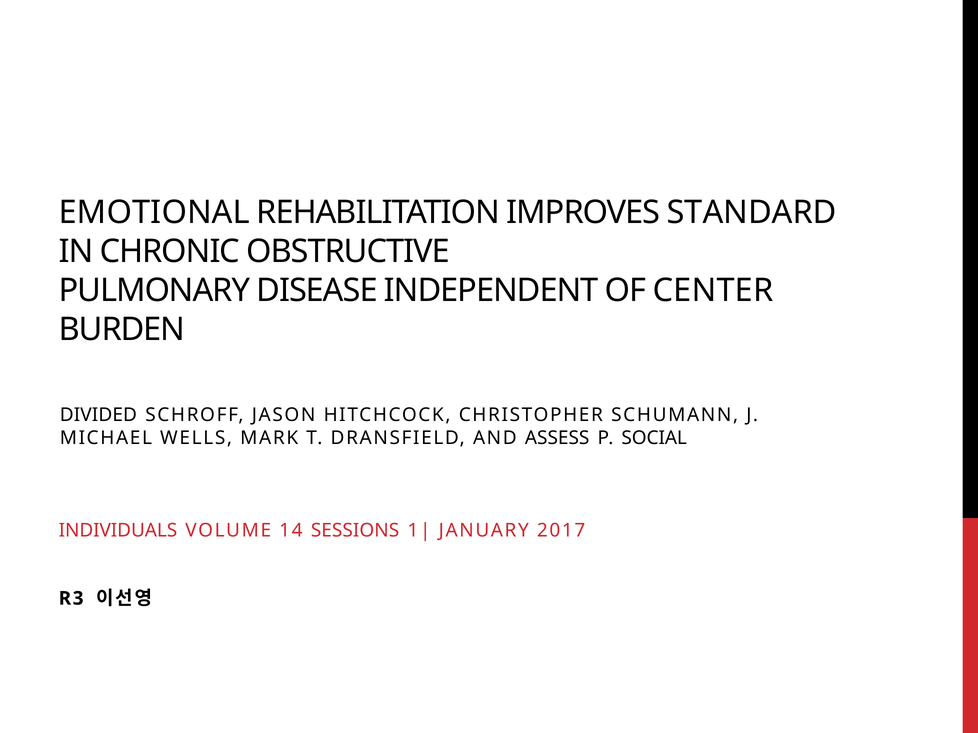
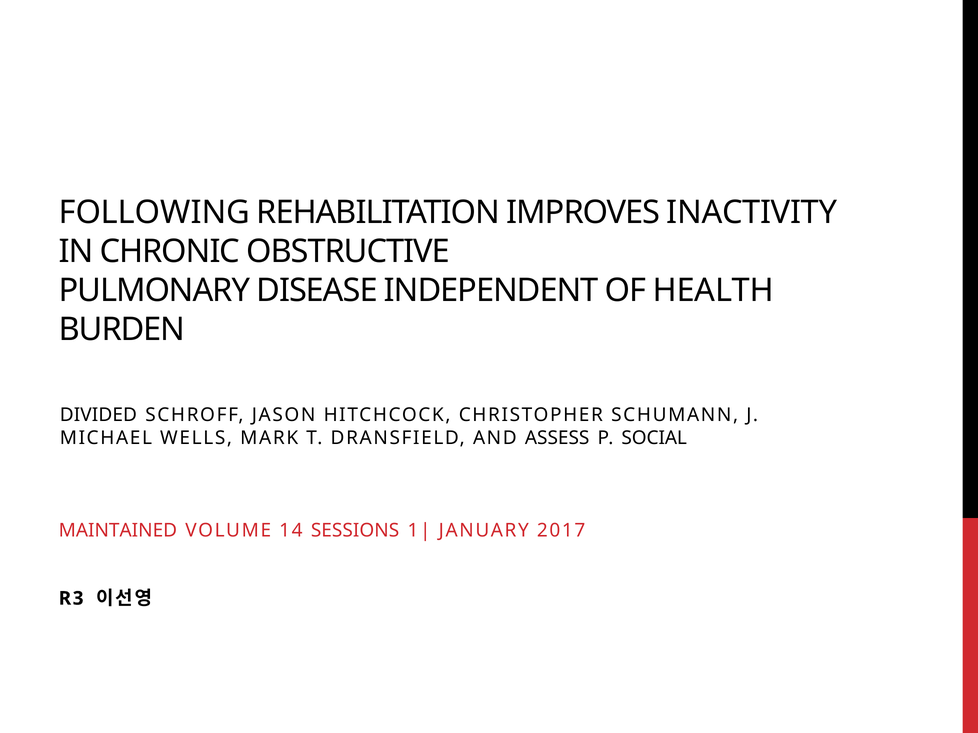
EMOTIONAL: EMOTIONAL -> FOLLOWING (154, 213)
STANDARD: STANDARD -> INACTIVITY (752, 213)
CENTER: CENTER -> HEALTH (713, 291)
INDIVIDUALS: INDIVIDUALS -> MAINTAINED (118, 531)
